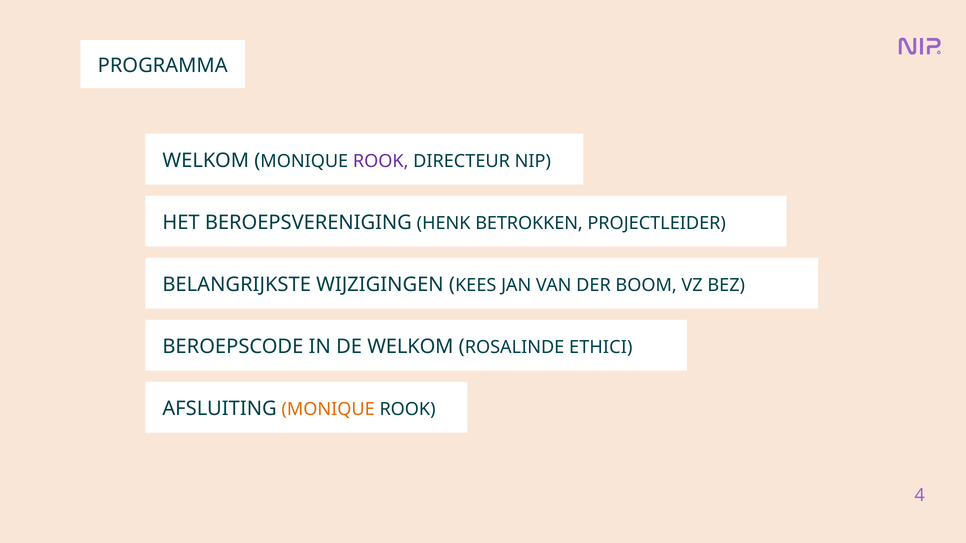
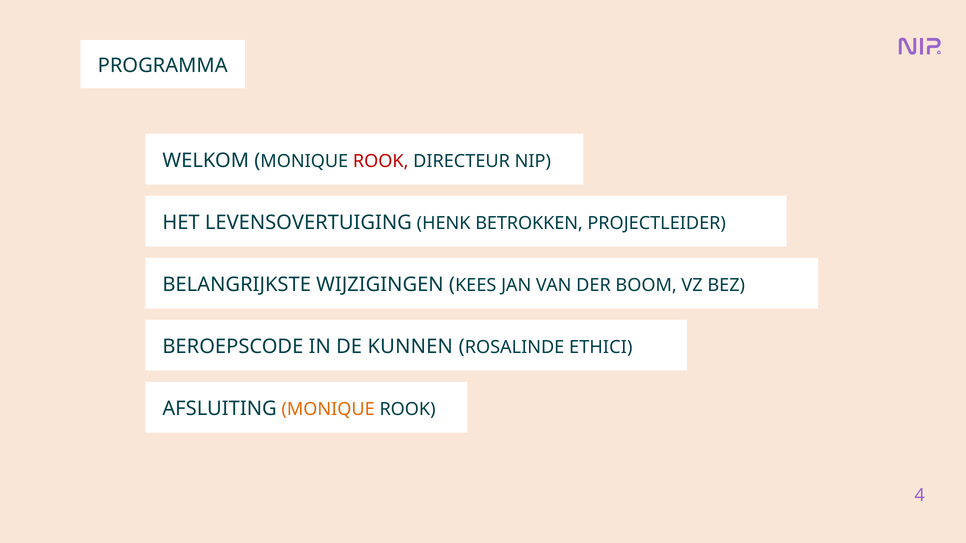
ROOK colour: purple -> red (381, 161)
BEROEPSVERENIGING: BEROEPSVERENIGING -> LEVENSOVERTUIGING (308, 223)
DE WELKOM: WELKOM -> KUNNEN (410, 347)
